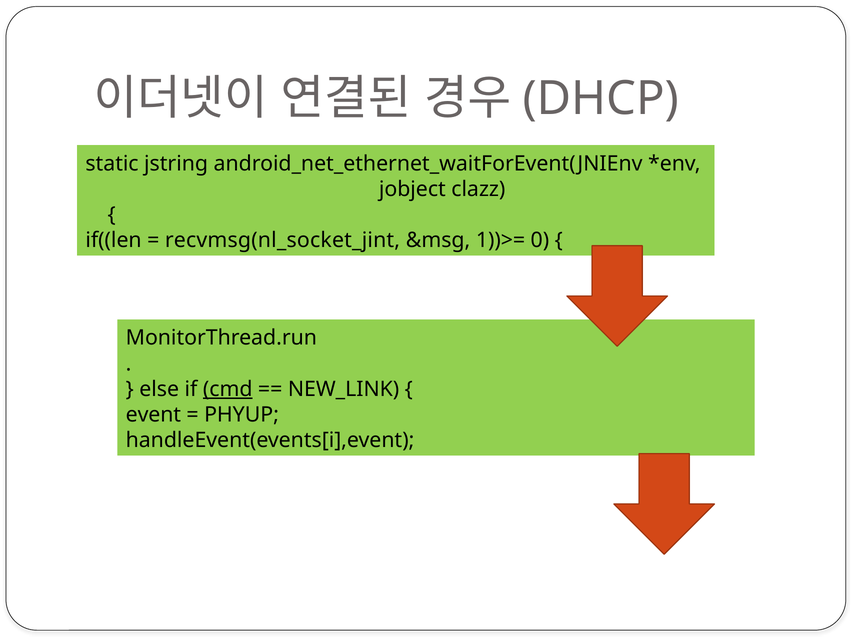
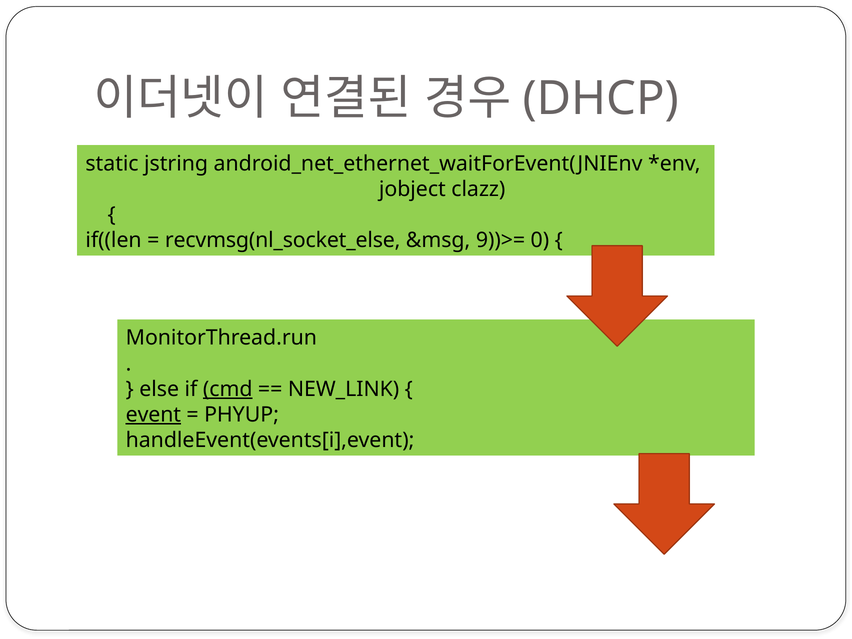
recvmsg(nl_socket_jint: recvmsg(nl_socket_jint -> recvmsg(nl_socket_else (283, 240)
1))>=: 1))>= -> 9))>= (500, 240)
event underline: none -> present (153, 415)
